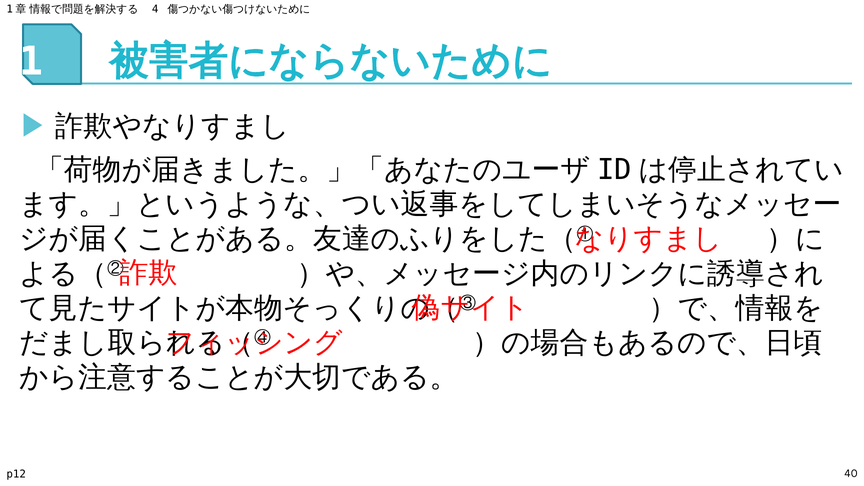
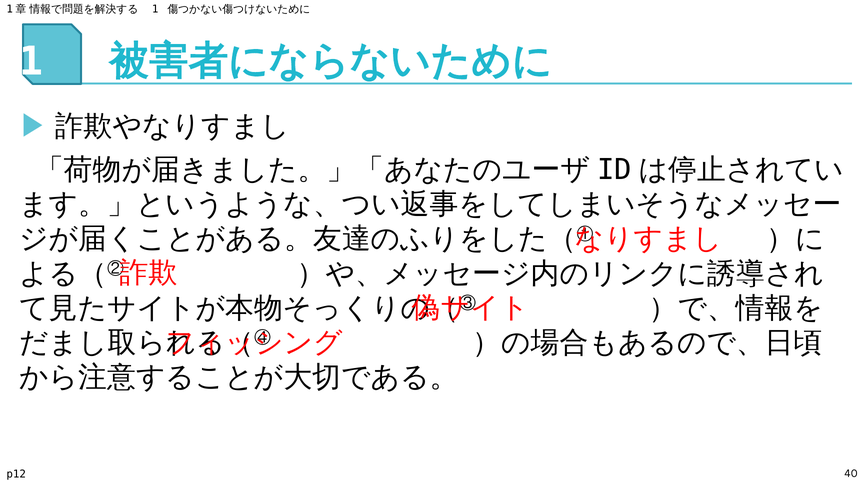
4: 4 -> 1 (155, 9)
